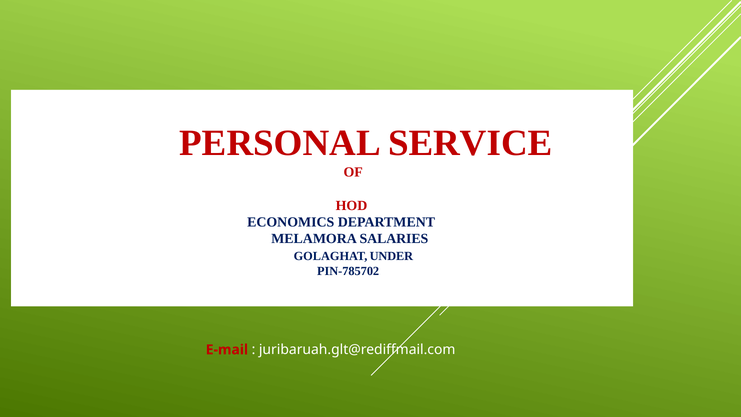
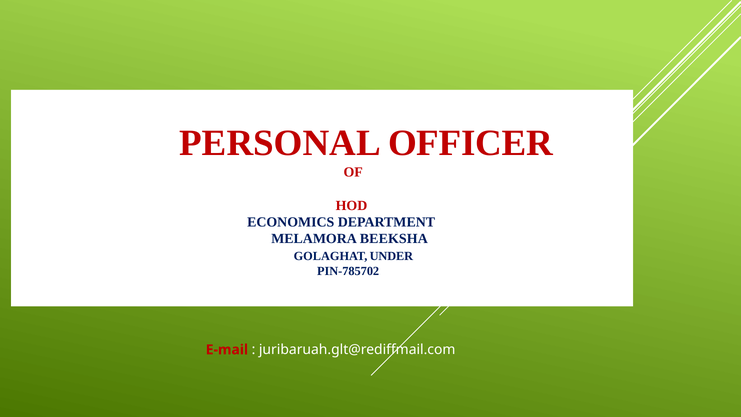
SERVICE: SERVICE -> OFFICER (470, 143)
SALARIES: SALARIES -> BEEKSHA (394, 239)
